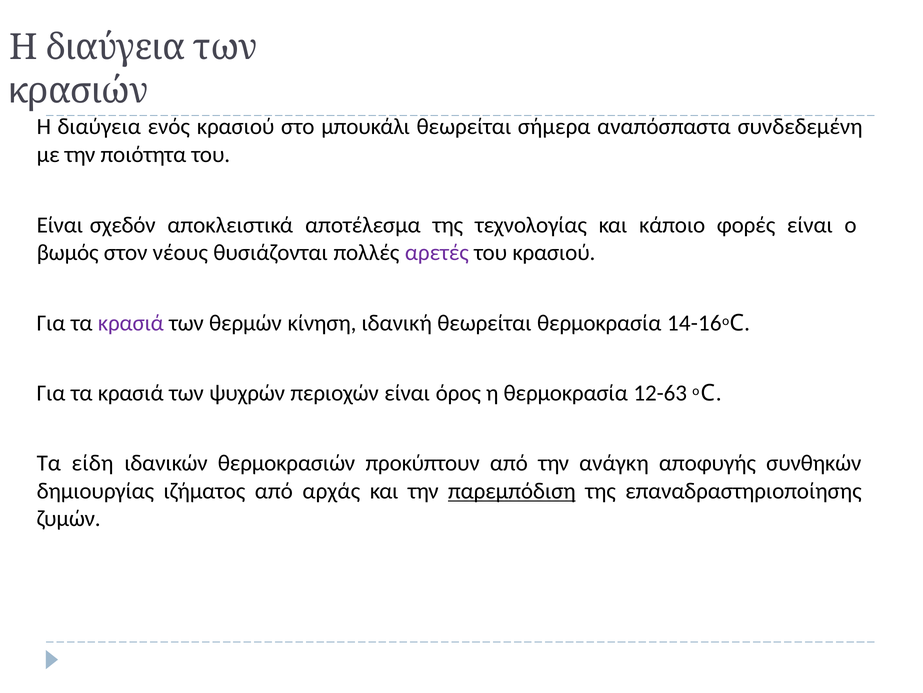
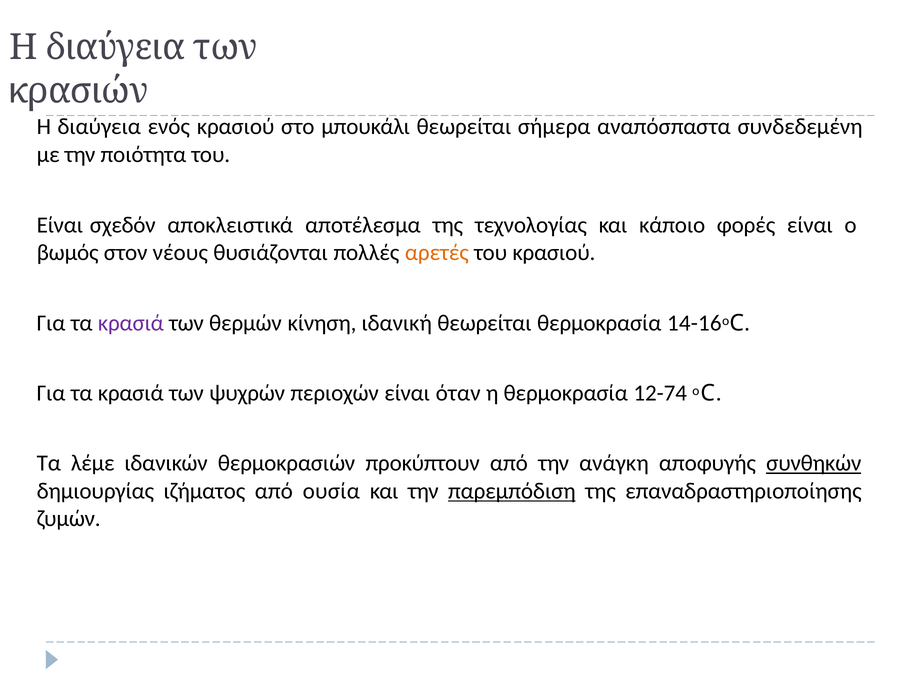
αρετές colour: purple -> orange (437, 252)
όρος: όρος -> όταν (458, 393)
12-63: 12-63 -> 12-74 (660, 393)
είδη: είδη -> λέμε (93, 463)
συνθηκών underline: none -> present (814, 463)
αρχάς: αρχάς -> ουσία (331, 491)
